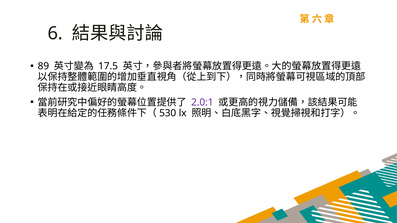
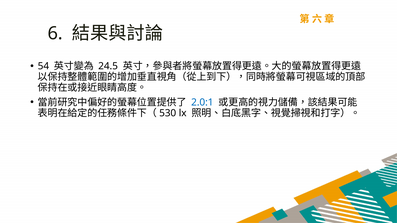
89: 89 -> 54 (43, 66)
17.5: 17.5 -> 24.5 (108, 66)
2.0:1 colour: purple -> blue (202, 103)
